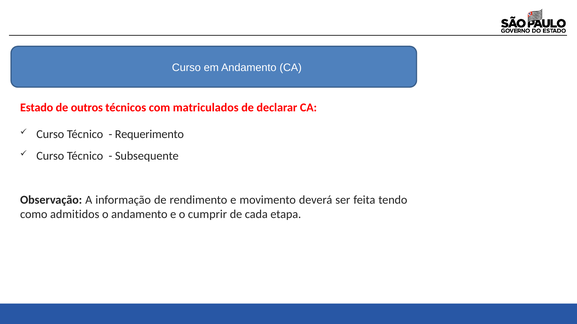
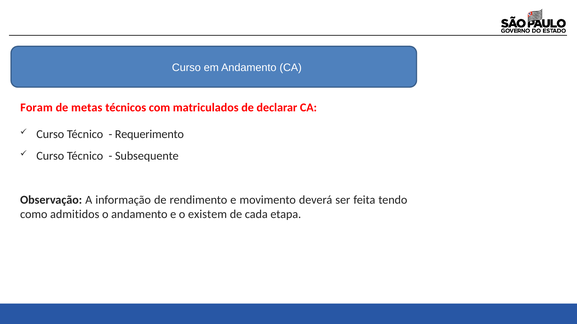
Estado: Estado -> Foram (37, 108)
outros: outros -> metas (87, 108)
cumprir: cumprir -> existem (207, 215)
